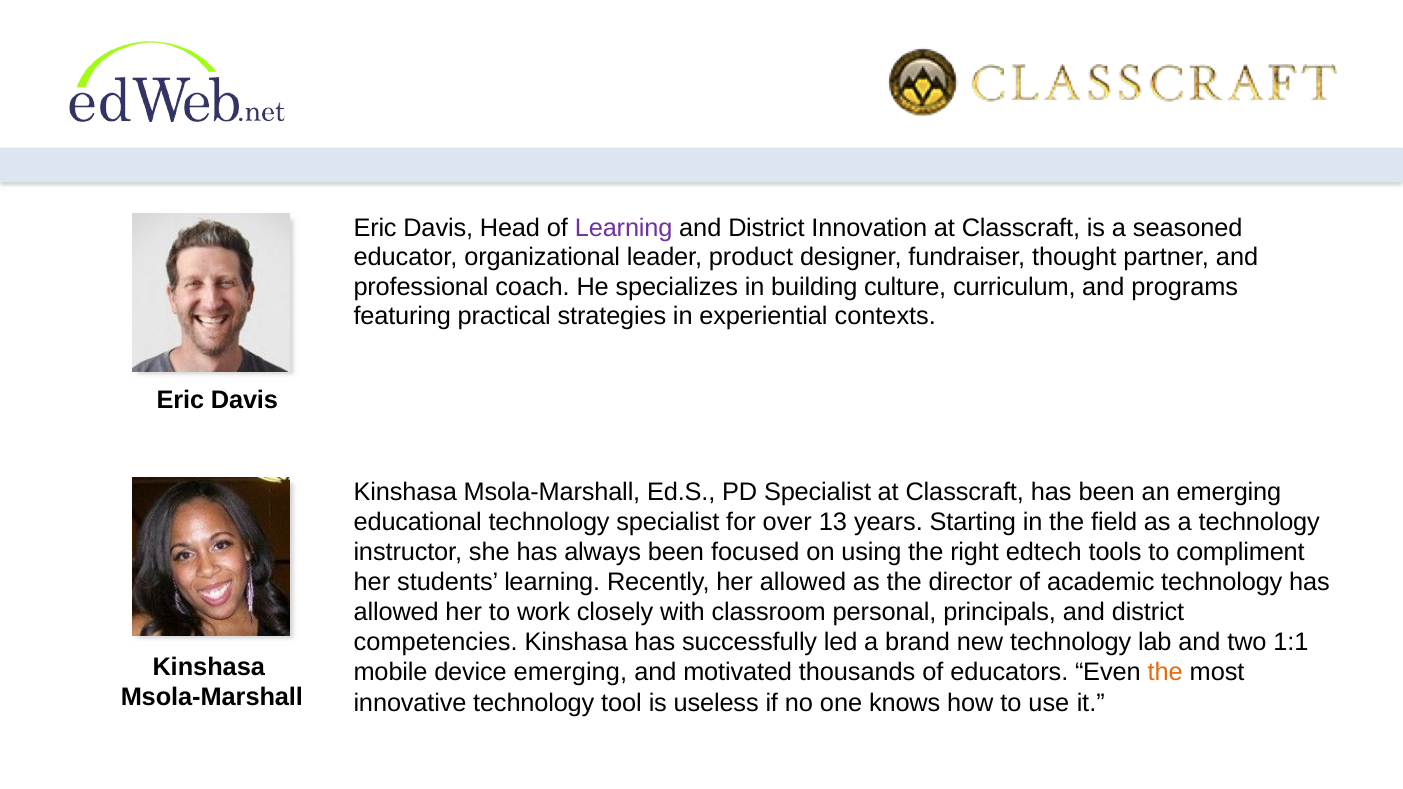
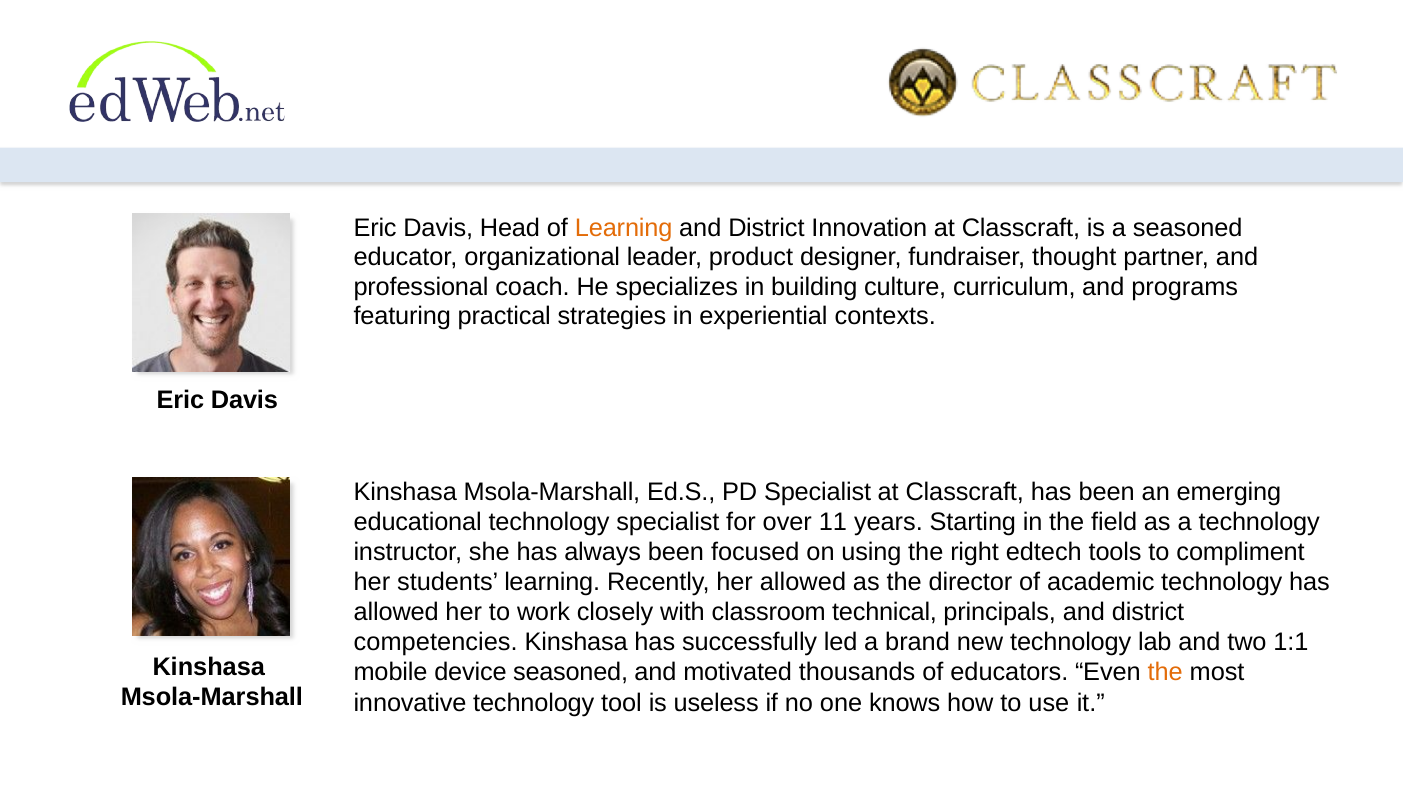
Learning colour: purple -> orange (624, 228)
13: 13 -> 11 (833, 522)
personal: personal -> technical (885, 613)
device emerging: emerging -> seasoned (571, 673)
